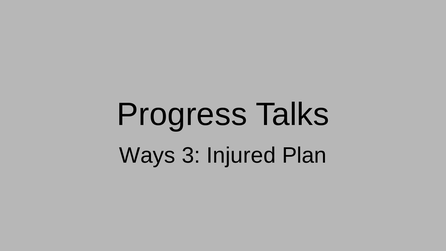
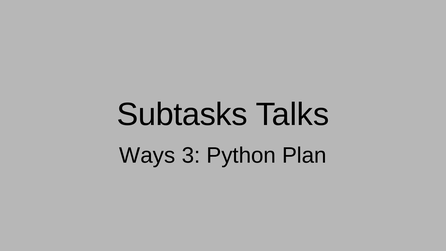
Progress: Progress -> Subtasks (182, 114)
Injured: Injured -> Python (241, 156)
